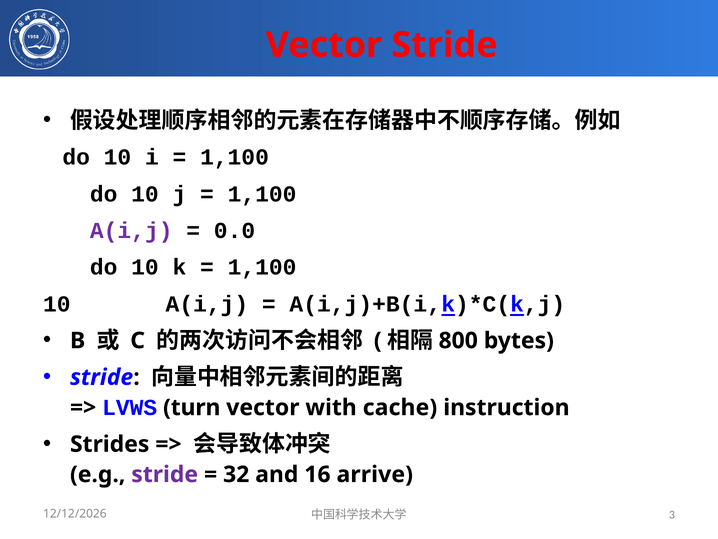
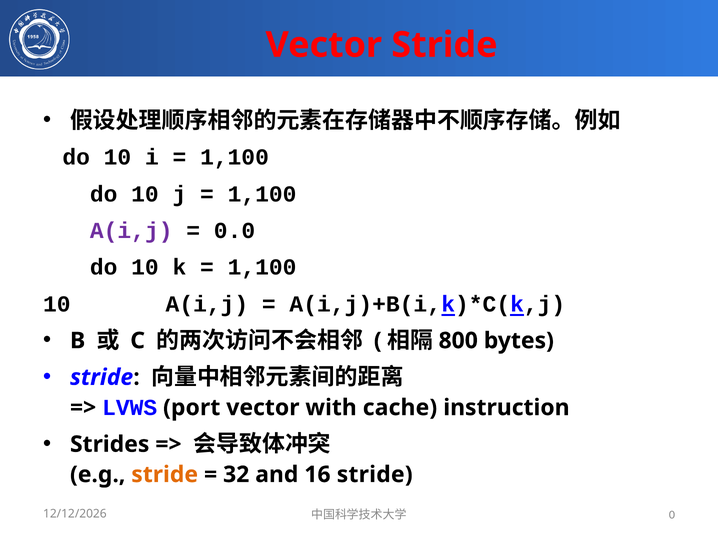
turn: turn -> port (192, 407)
stride colour: purple -> orange (165, 474)
16 arrive: arrive -> stride (375, 474)
3: 3 -> 0 (672, 514)
